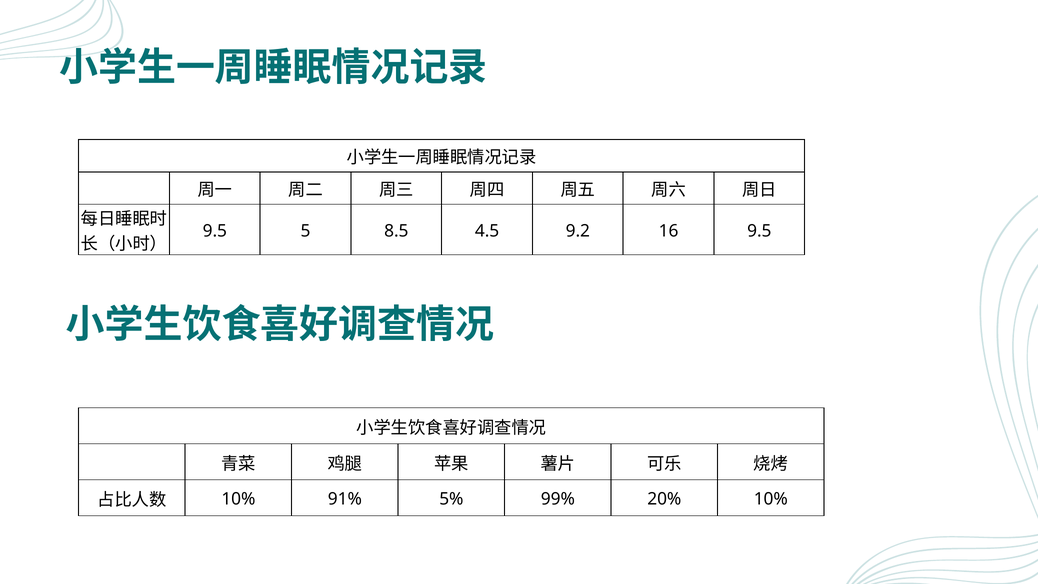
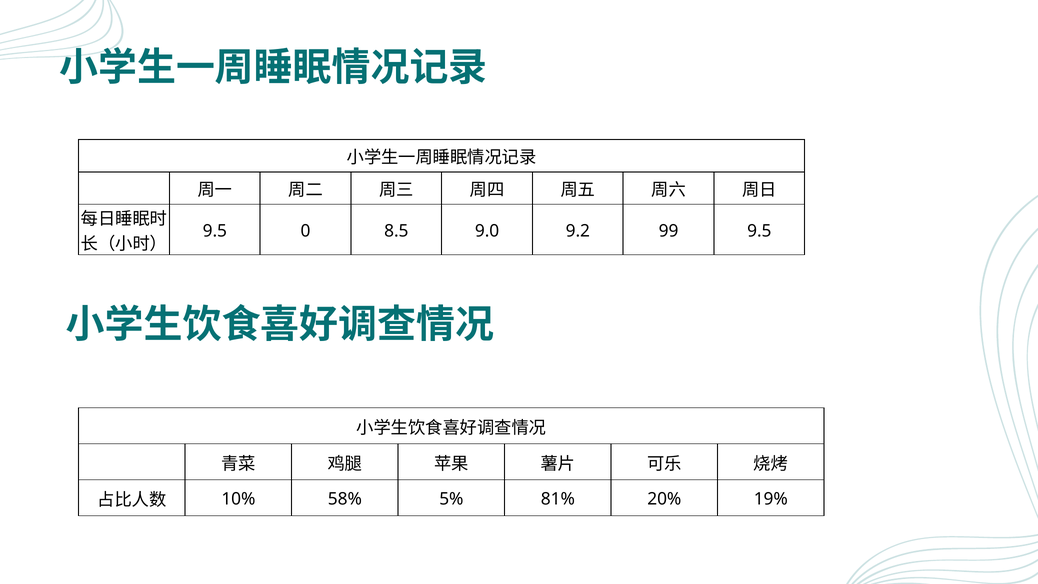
5: 5 -> 0 (306, 231)
4.5: 4.5 -> 9.0 (487, 231)
16: 16 -> 99 (669, 231)
91%: 91% -> 58% (345, 499)
99%: 99% -> 81% (558, 499)
20% 10%: 10% -> 19% (771, 499)
